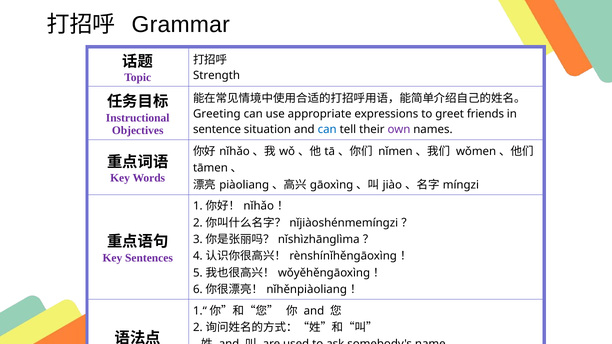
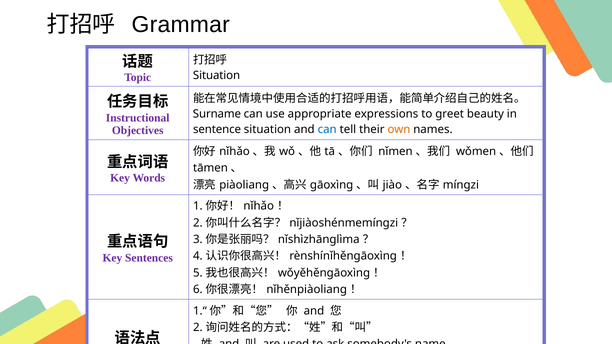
Strength: Strength -> Situation (217, 75)
Greeting: Greeting -> Surname (217, 114)
friends: friends -> beauty (485, 114)
own colour: purple -> orange (399, 130)
